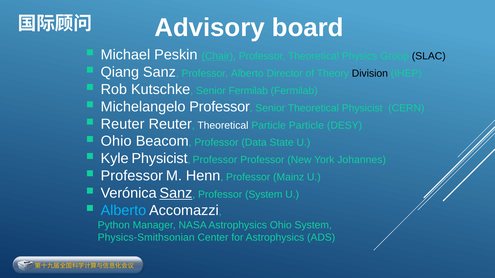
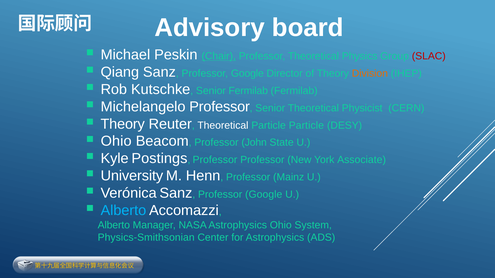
SLAC colour: black -> red (429, 56)
Alberto: Alberto -> Google (247, 73)
Division colour: black -> orange (370, 73)
Reuter: Reuter -> Theory (123, 124)
Data: Data -> John (254, 143)
Kyle Physicist: Physicist -> Postings (159, 159)
Johannes: Johannes -> Associate (362, 160)
Professor: Professor -> University (132, 176)
Sanz underline: present -> none (176, 193)
System: System -> Google (264, 195)
Python: Python -> Alberto (114, 225)
